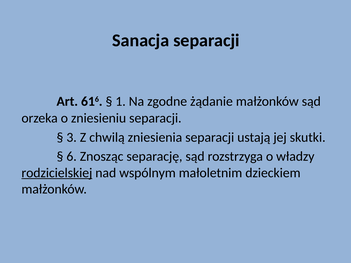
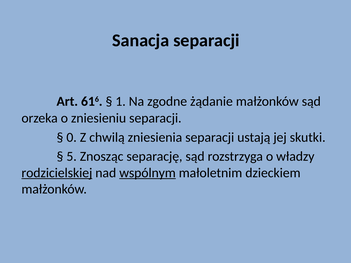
3: 3 -> 0 (72, 137)
6: 6 -> 5 (72, 157)
wspólnym underline: none -> present (147, 173)
